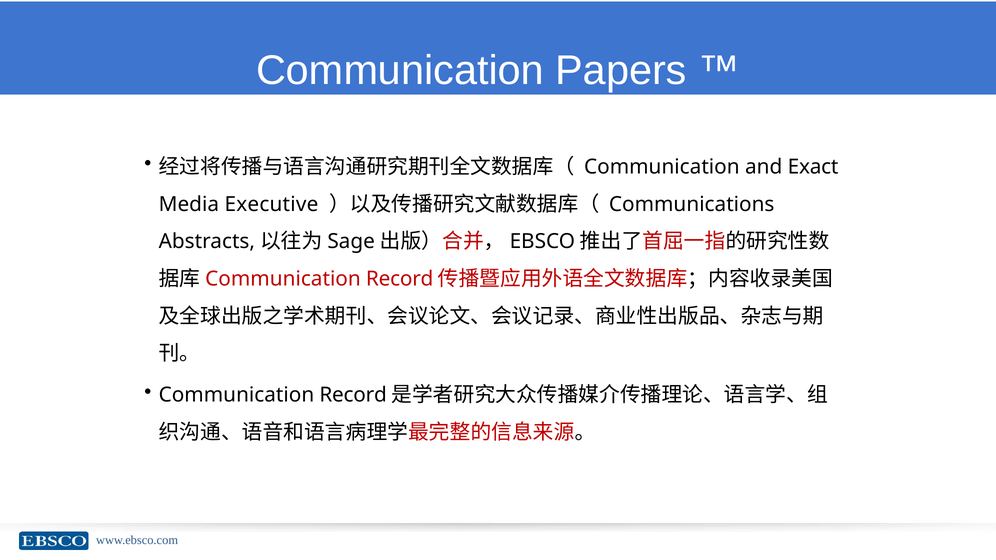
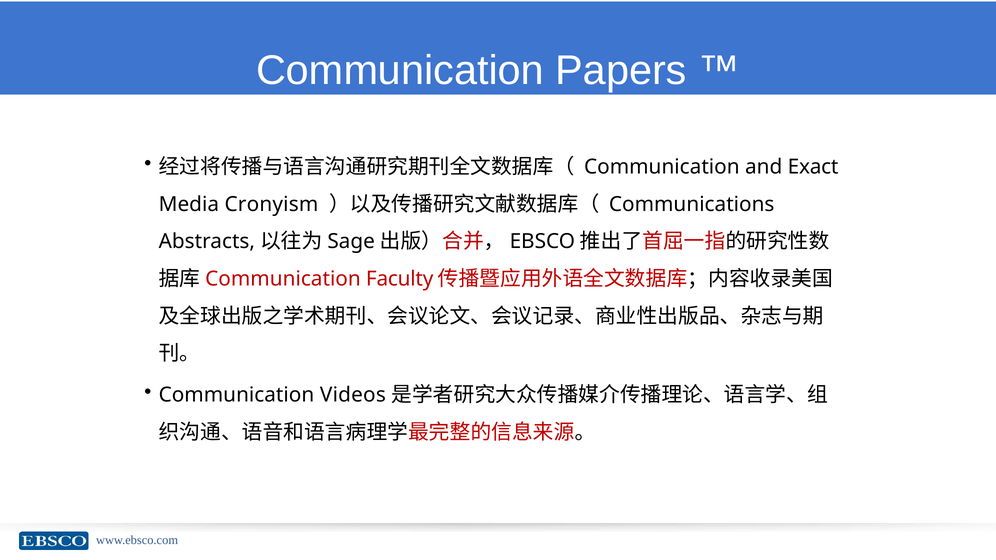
Executive: Executive -> Cronyism (271, 204)
Record: Record -> Faculty (400, 279)
Record: Record -> Videos (353, 395)
